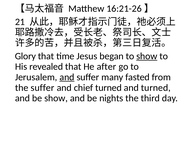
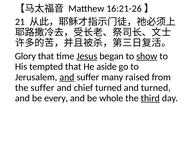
Jesus underline: none -> present (87, 56)
revealed: revealed -> tempted (46, 67)
after: after -> aside (107, 67)
fasted: fasted -> raised (137, 77)
be show: show -> every (56, 98)
nights: nights -> whole (111, 98)
third underline: none -> present (150, 98)
